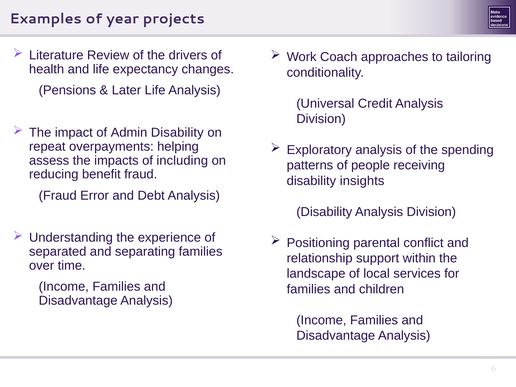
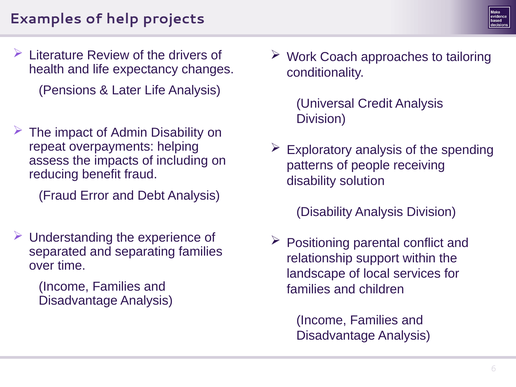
year: year -> help (122, 19)
insights: insights -> solution (362, 181)
